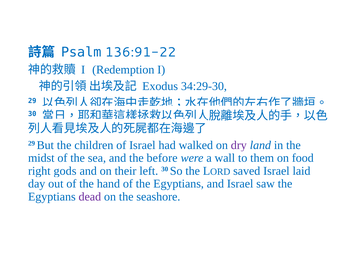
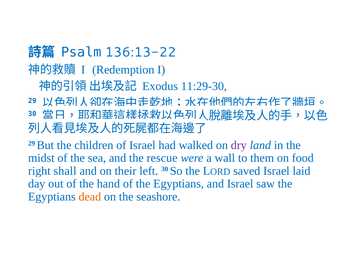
136:91-22: 136:91-22 -> 136:13-22 (141, 52)
34:29-30: 34:29-30 -> 11:29-30 (204, 86)
before: before -> rescue (162, 158)
gods: gods -> shall (65, 171)
dead colour: purple -> orange (90, 196)
